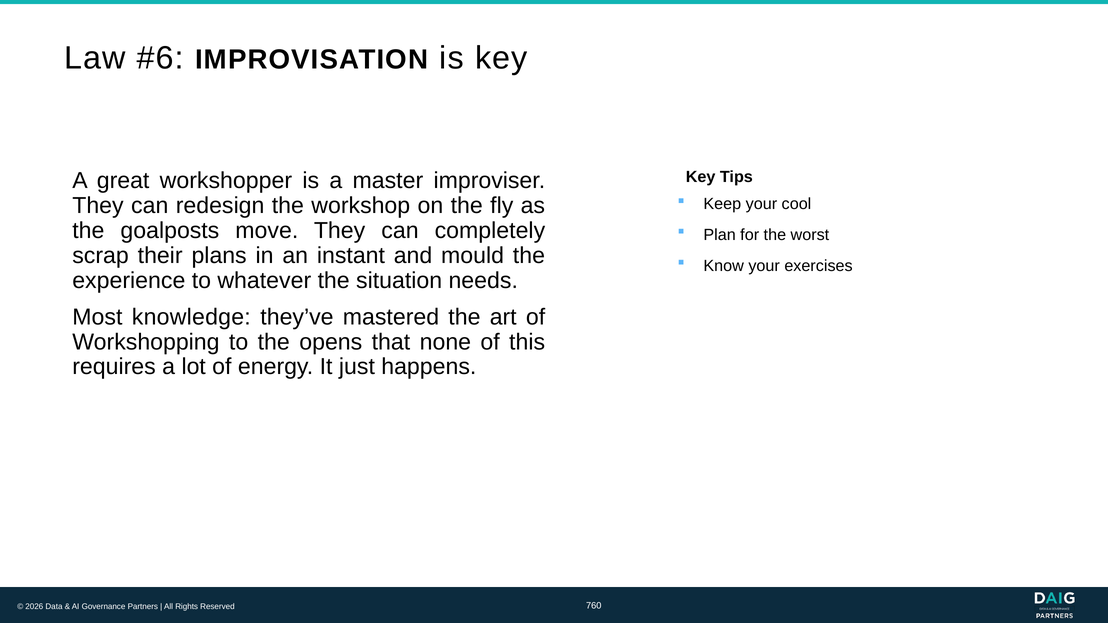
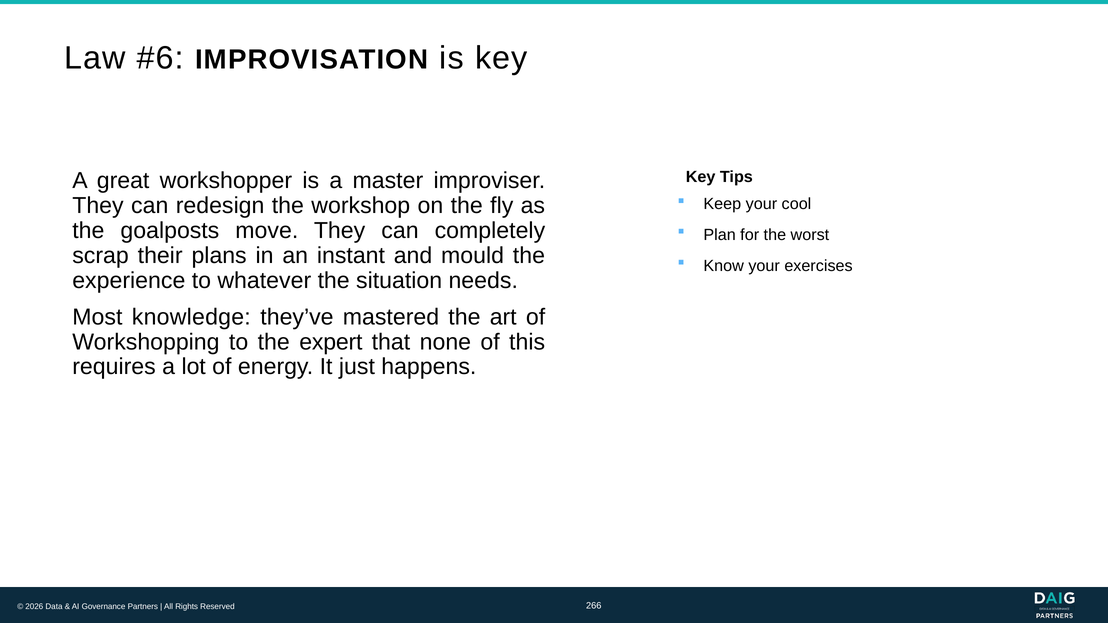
opens: opens -> expert (331, 342)
760: 760 -> 266 (594, 606)
